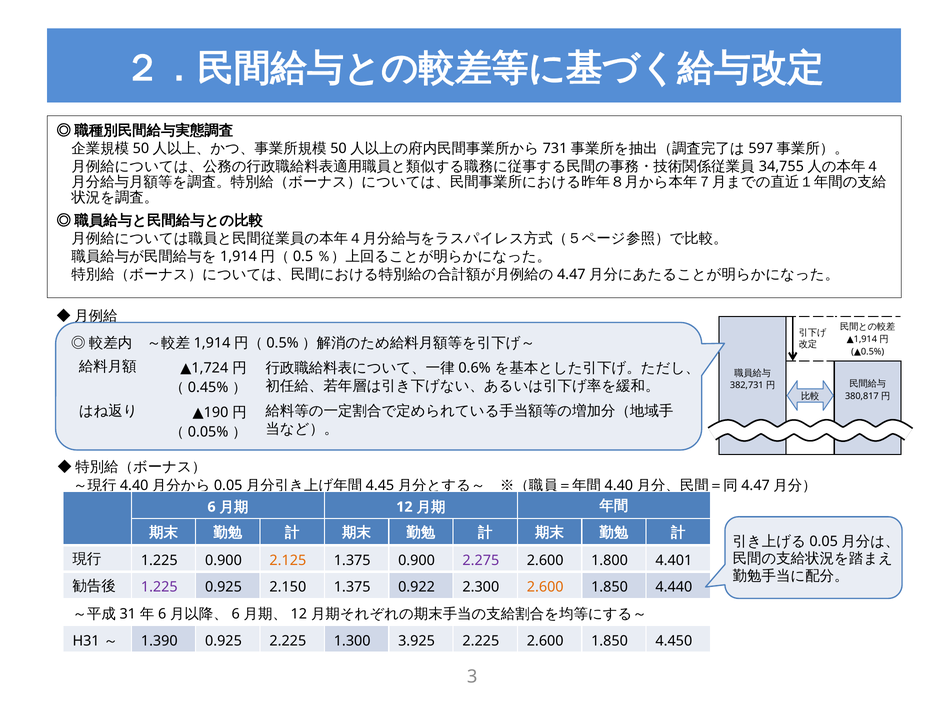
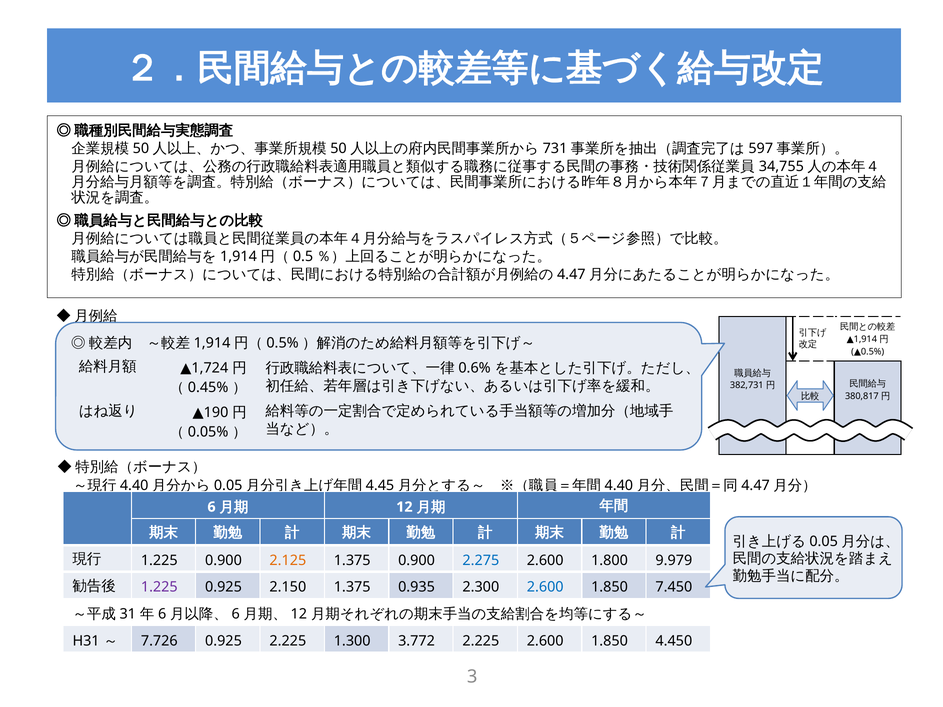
2.275 colour: purple -> blue (481, 561)
4.401: 4.401 -> 9.979 (674, 561)
0.922: 0.922 -> 0.935 (417, 587)
2.600 colour: orange -> blue (545, 587)
4.440: 4.440 -> 7.450 (674, 587)
1.390: 1.390 -> 7.726 (159, 641)
3.925: 3.925 -> 3.772 (417, 641)
